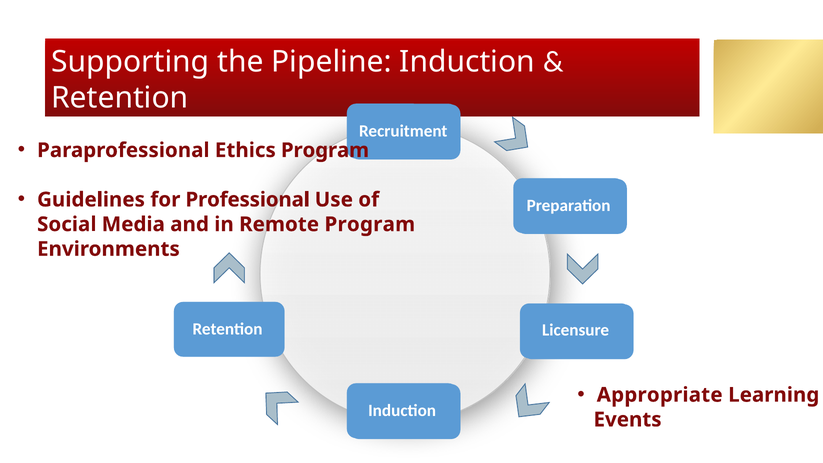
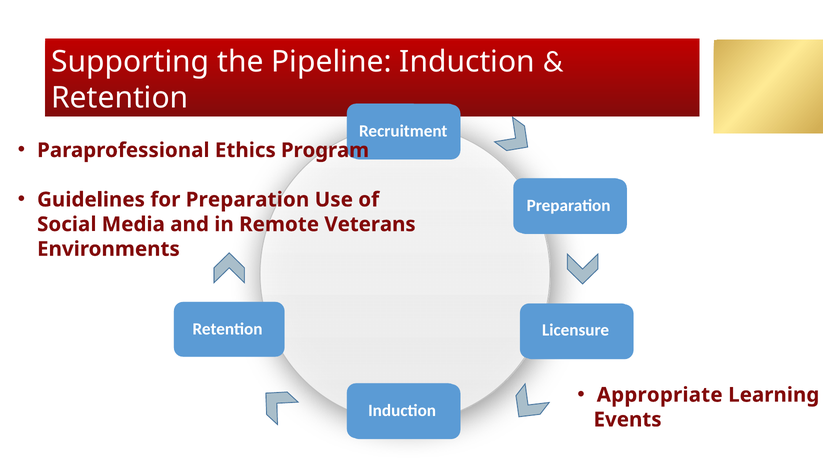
for Professional: Professional -> Preparation (247, 200)
Remote Program: Program -> Veterans (370, 224)
